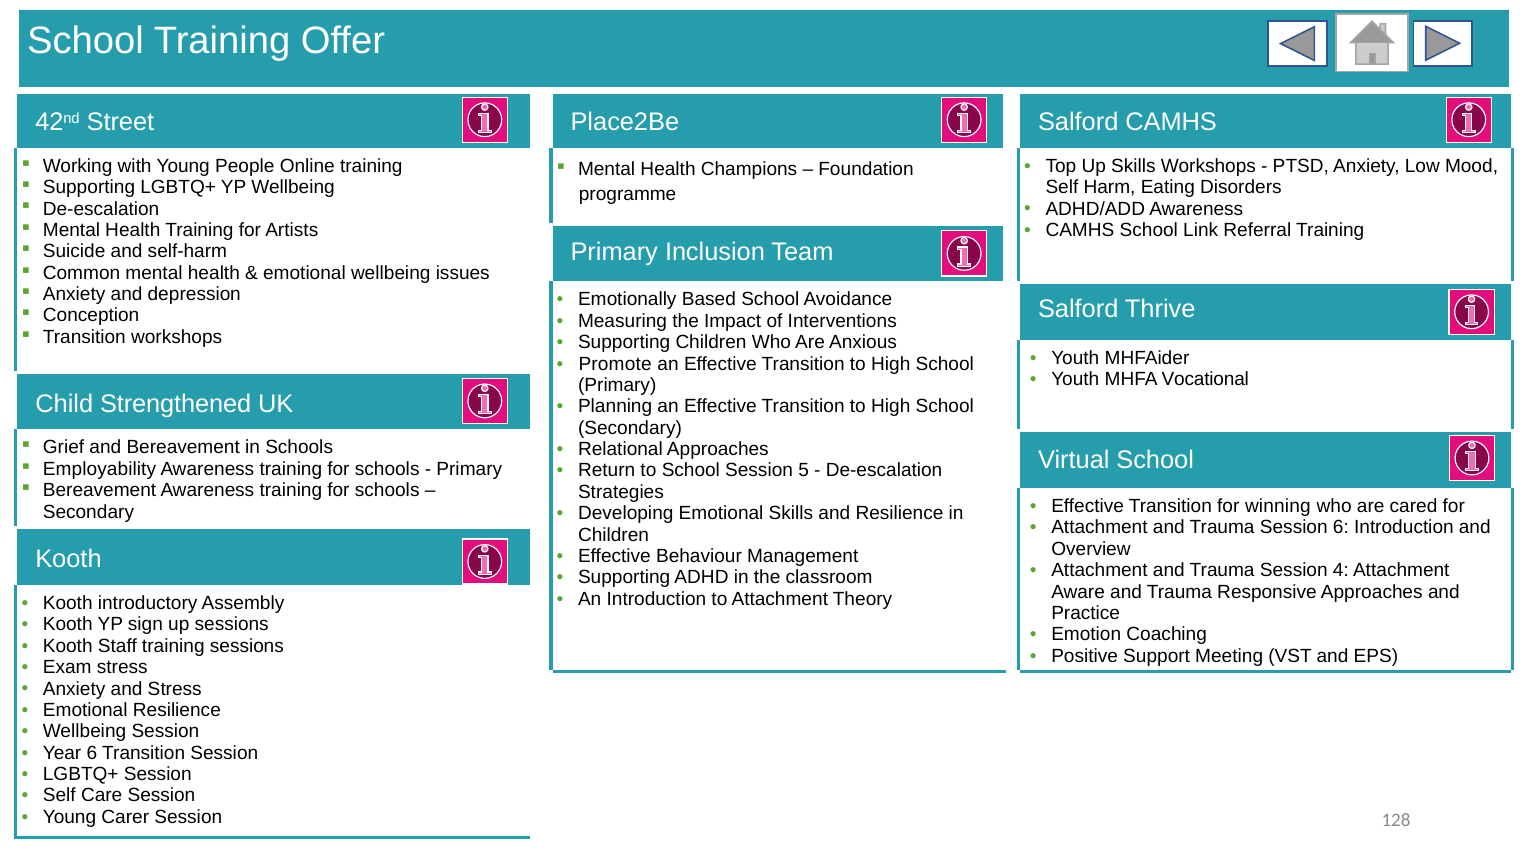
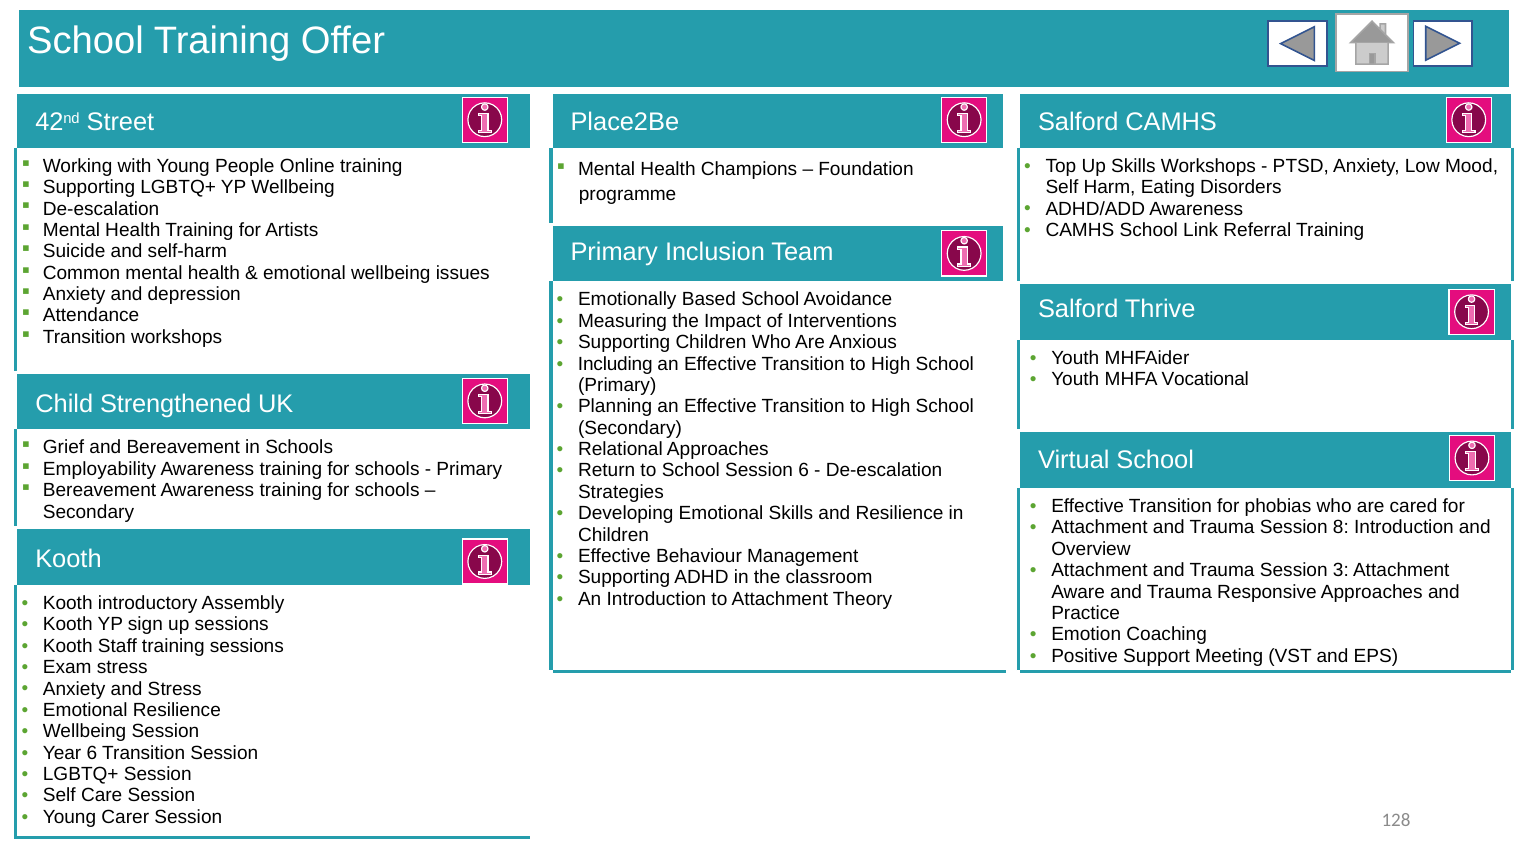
Conception: Conception -> Attendance (91, 316)
Promote: Promote -> Including (615, 364)
Session 5: 5 -> 6 (804, 471)
winning: winning -> phobias (1278, 506)
Session 6: 6 -> 8 (1341, 528)
4: 4 -> 3 (1341, 570)
